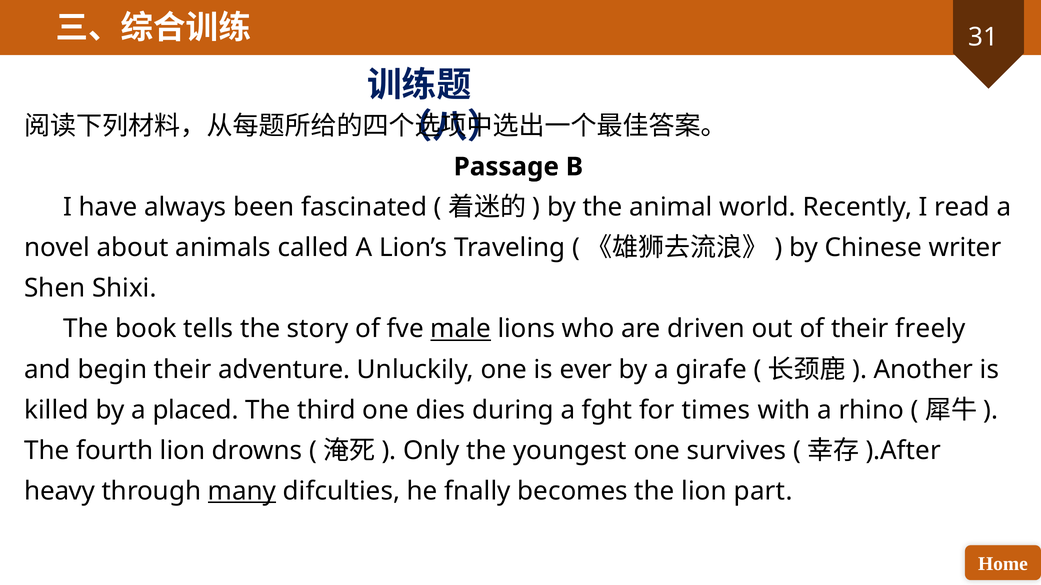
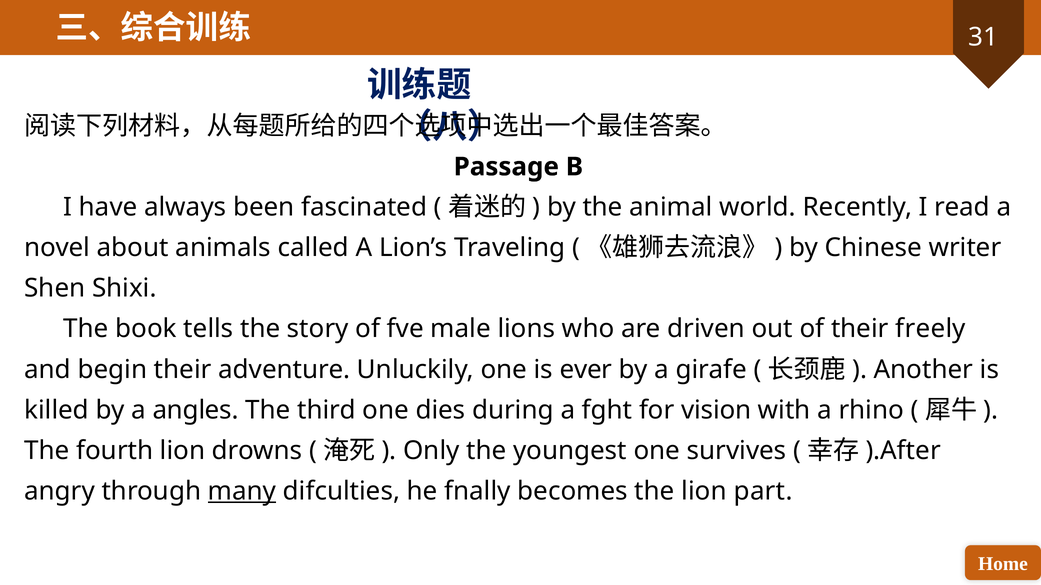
male underline: present -> none (461, 329)
placed: placed -> angles (196, 410)
times: times -> vision (716, 410)
heavy: heavy -> angry (60, 492)
